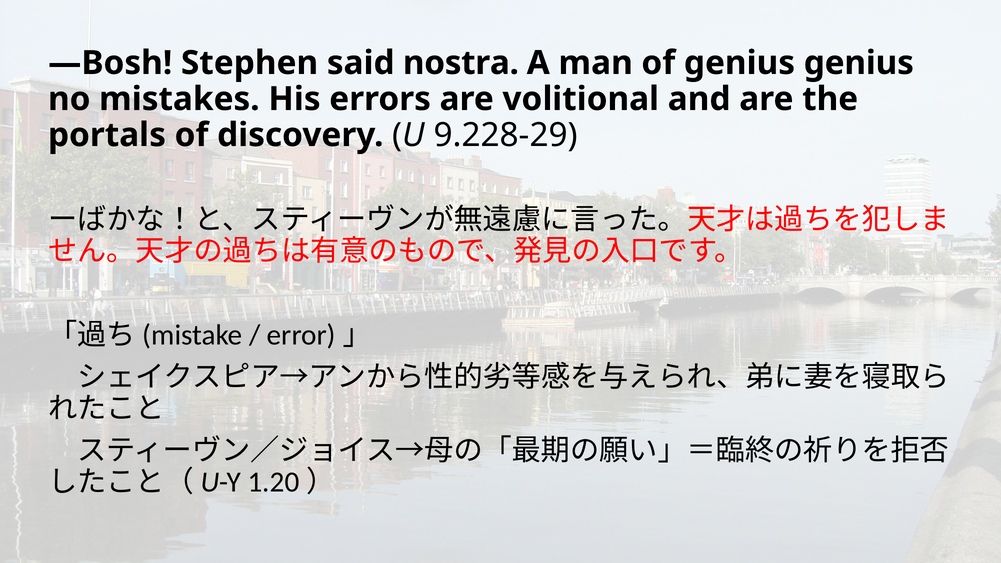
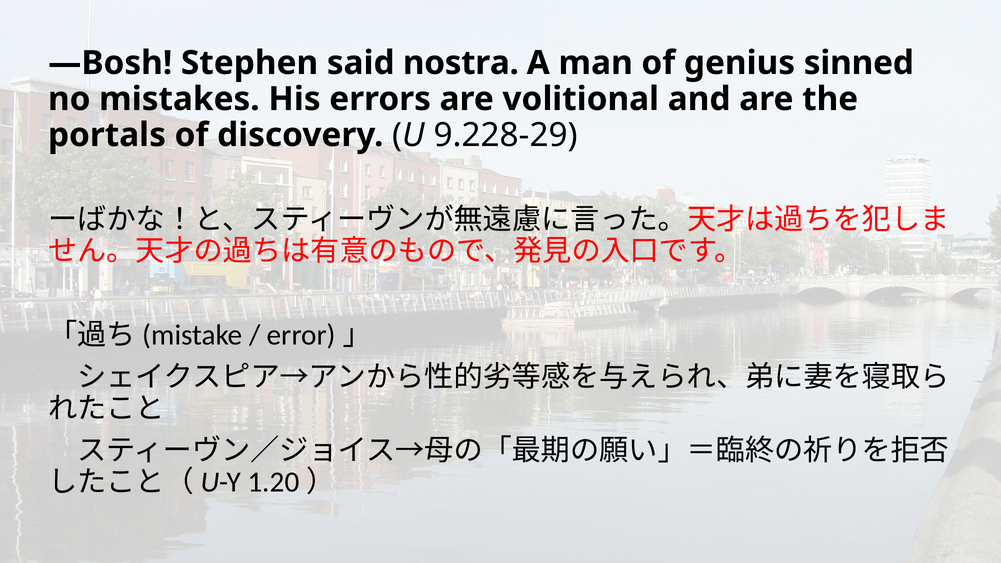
genius genius: genius -> sinned (859, 63)
